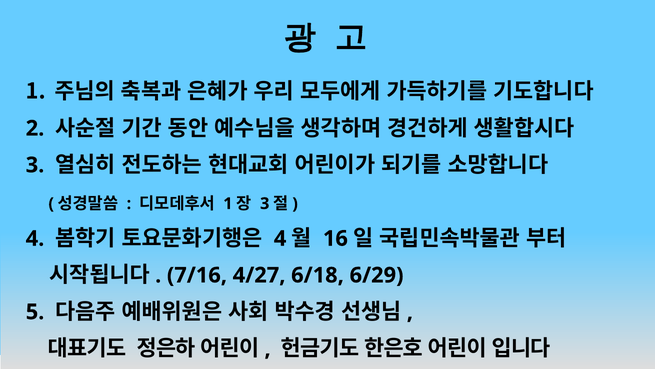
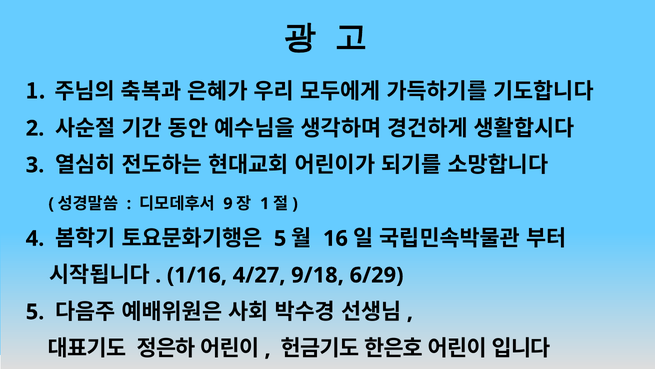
1: 1 -> 9 (228, 203)
3: 3 -> 1 (265, 203)
4: 4 -> 5 (280, 238)
7/16: 7/16 -> 1/16 (197, 275)
6/18: 6/18 -> 9/18 (318, 275)
